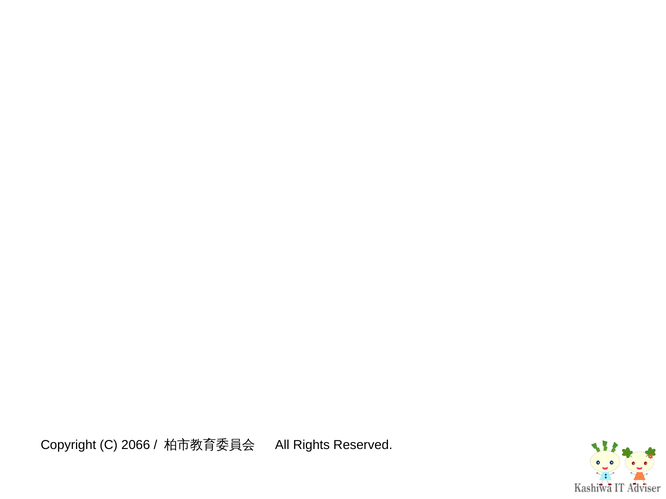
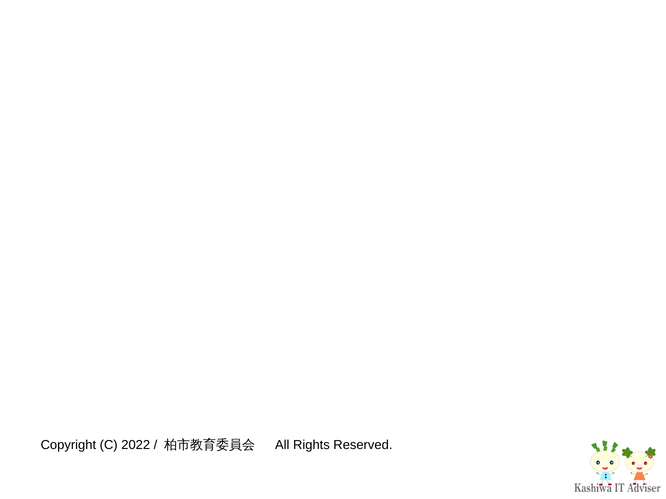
2066: 2066 -> 2022 (136, 445)
